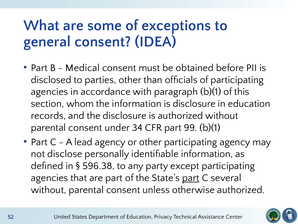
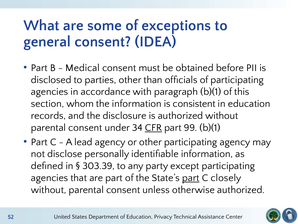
is disclosure: disclosure -> consistent (194, 103)
CFR underline: none -> present (153, 127)
596.38: 596.38 -> 303.39 (99, 165)
several: several -> closely (226, 177)
